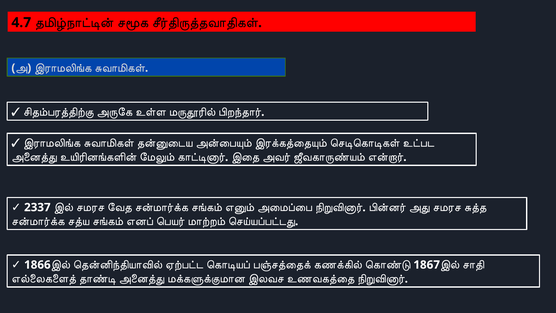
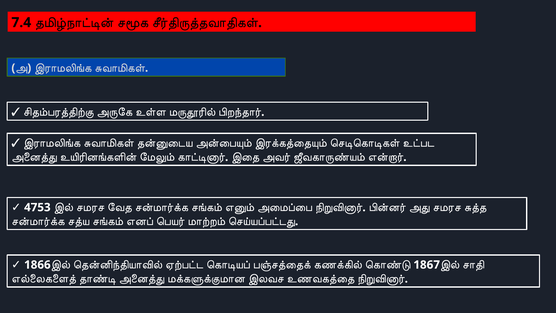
4.7: 4.7 -> 7.4 (21, 22)
2337: 2337 -> 4753 (37, 207)
